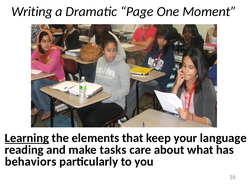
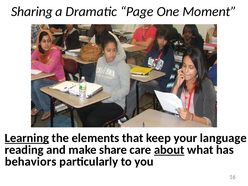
Writing: Writing -> Sharing (32, 11)
tasks: tasks -> share (113, 150)
about underline: none -> present (169, 150)
